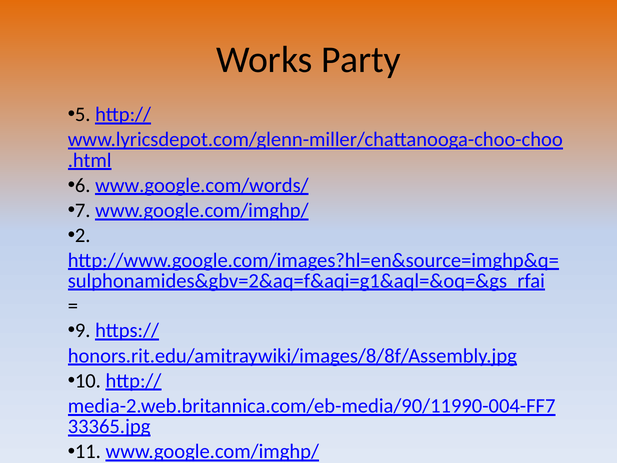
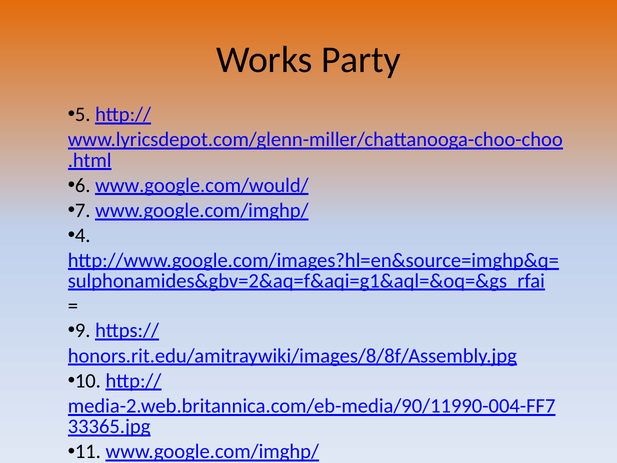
www.google.com/words/: www.google.com/words/ -> www.google.com/would/ (202, 185)
2: 2 -> 4 (83, 235)
